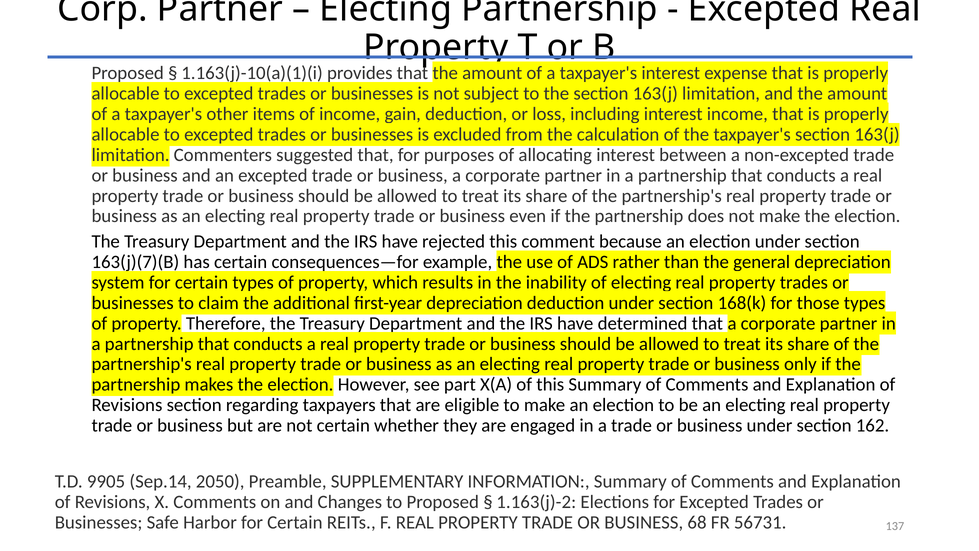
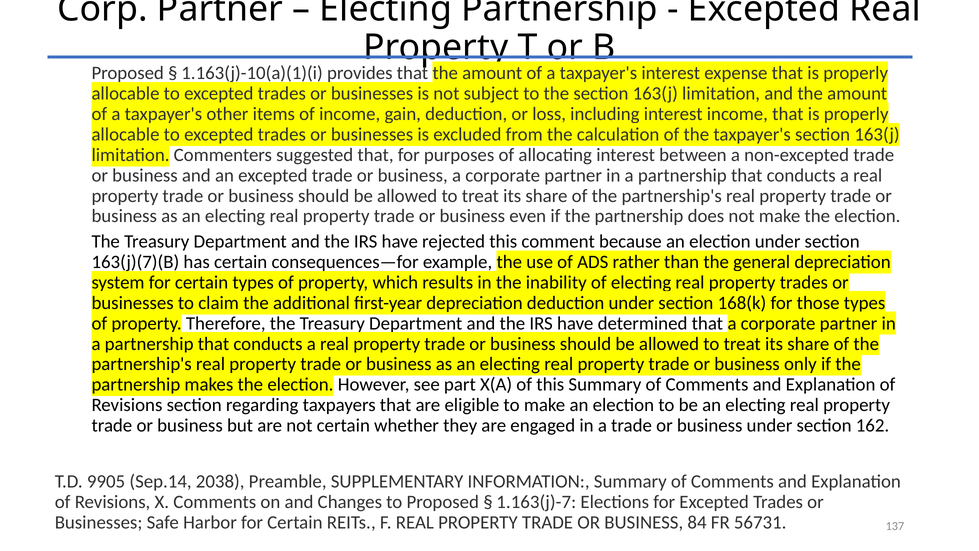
2050: 2050 -> 2038 (220, 481)
1.163(j)-2: 1.163(j)-2 -> 1.163(j)-7 (536, 502)
68: 68 -> 84 (697, 522)
